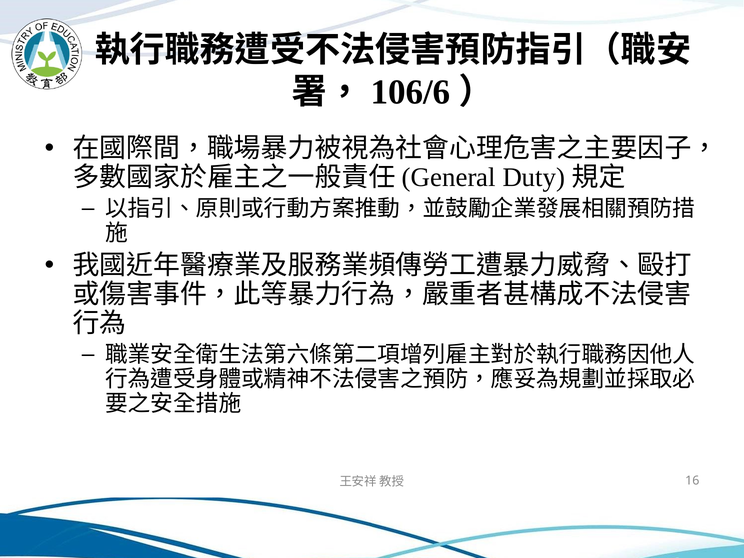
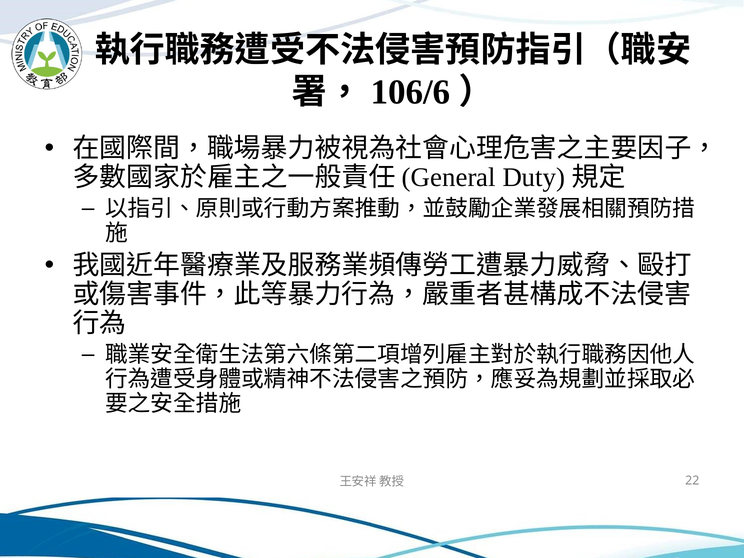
16: 16 -> 22 (692, 481)
